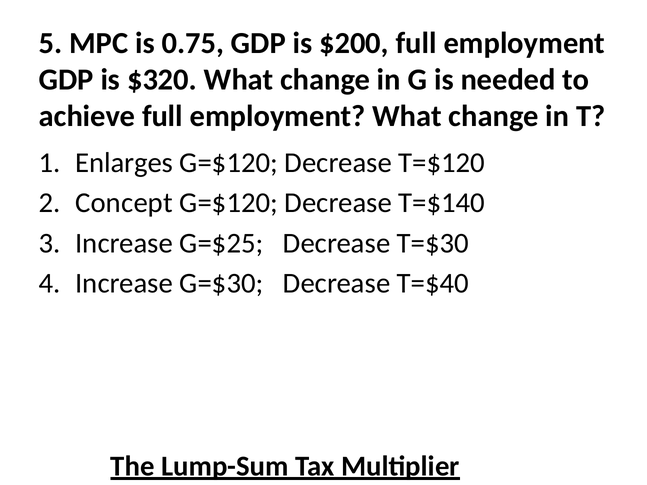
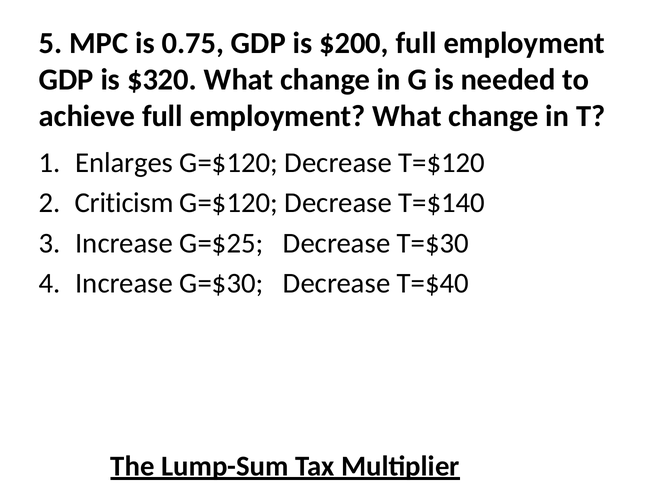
Concept: Concept -> Criticism (124, 203)
